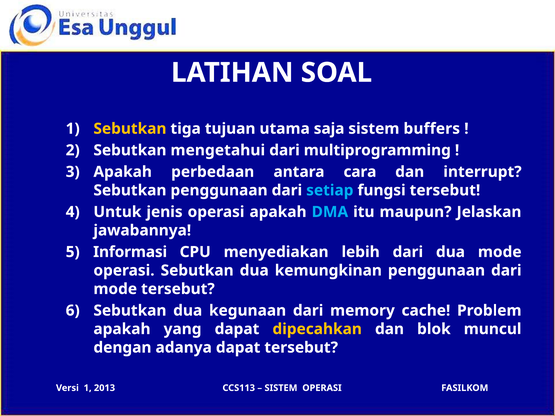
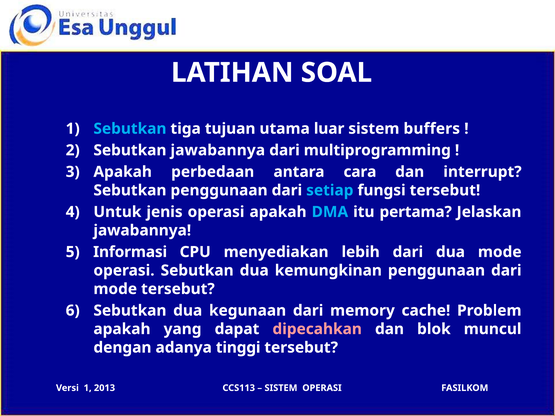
Sebutkan colour: yellow -> light blue (130, 129)
saja: saja -> luar (329, 129)
Sebutkan mengetahui: mengetahui -> jawabannya (218, 150)
maupun: maupun -> pertama (416, 212)
dipecahkan colour: yellow -> pink (317, 329)
adanya dapat: dapat -> tinggi (238, 348)
